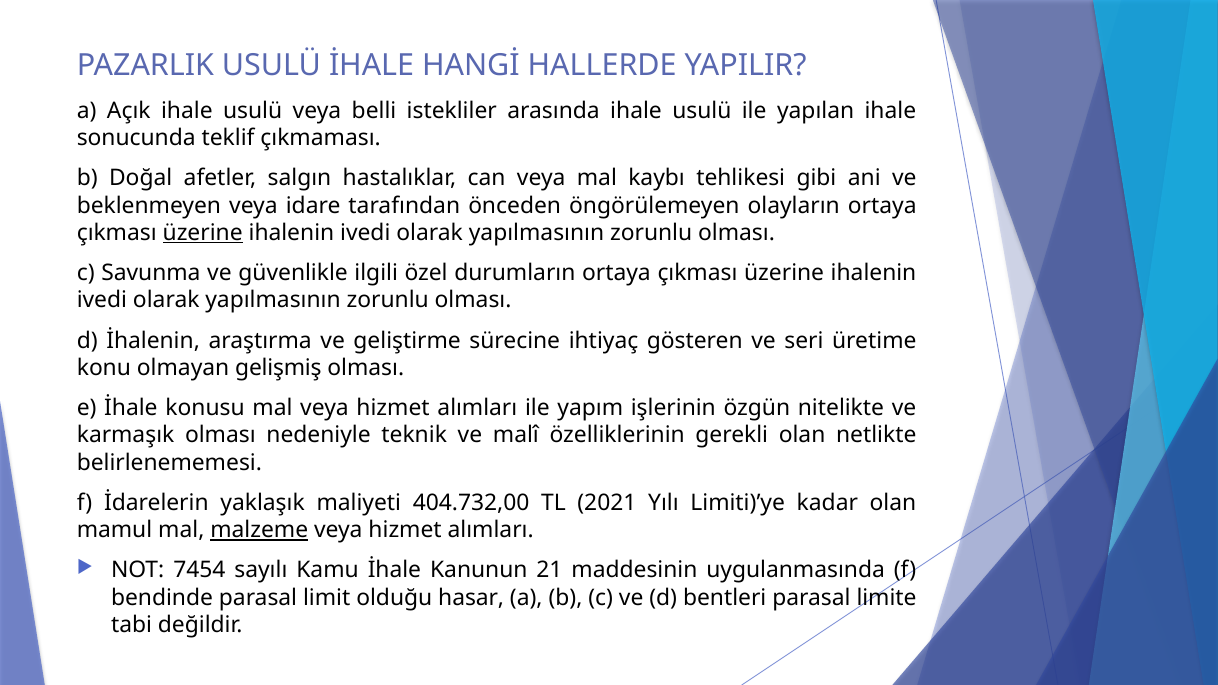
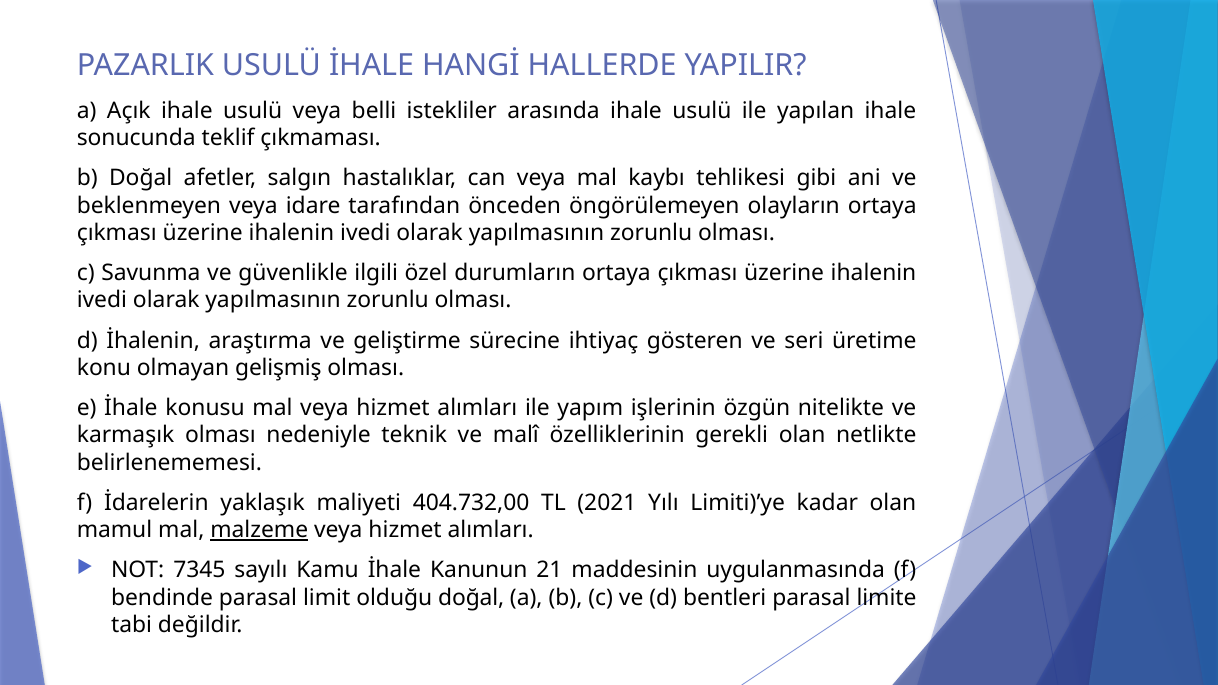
üzerine underline: present -> none (203, 233)
7454: 7454 -> 7345 (199, 571)
olduğu hasar: hasar -> doğal (471, 598)
